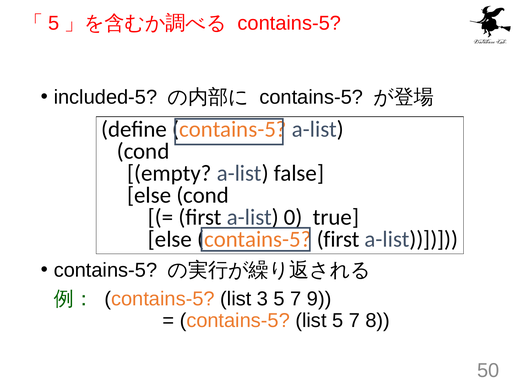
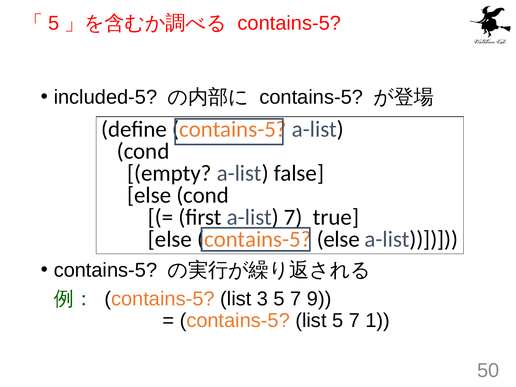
a-list 0: 0 -> 7 (293, 217)
contains-5 first: first -> else (338, 239)
8: 8 -> 1 (378, 321)
